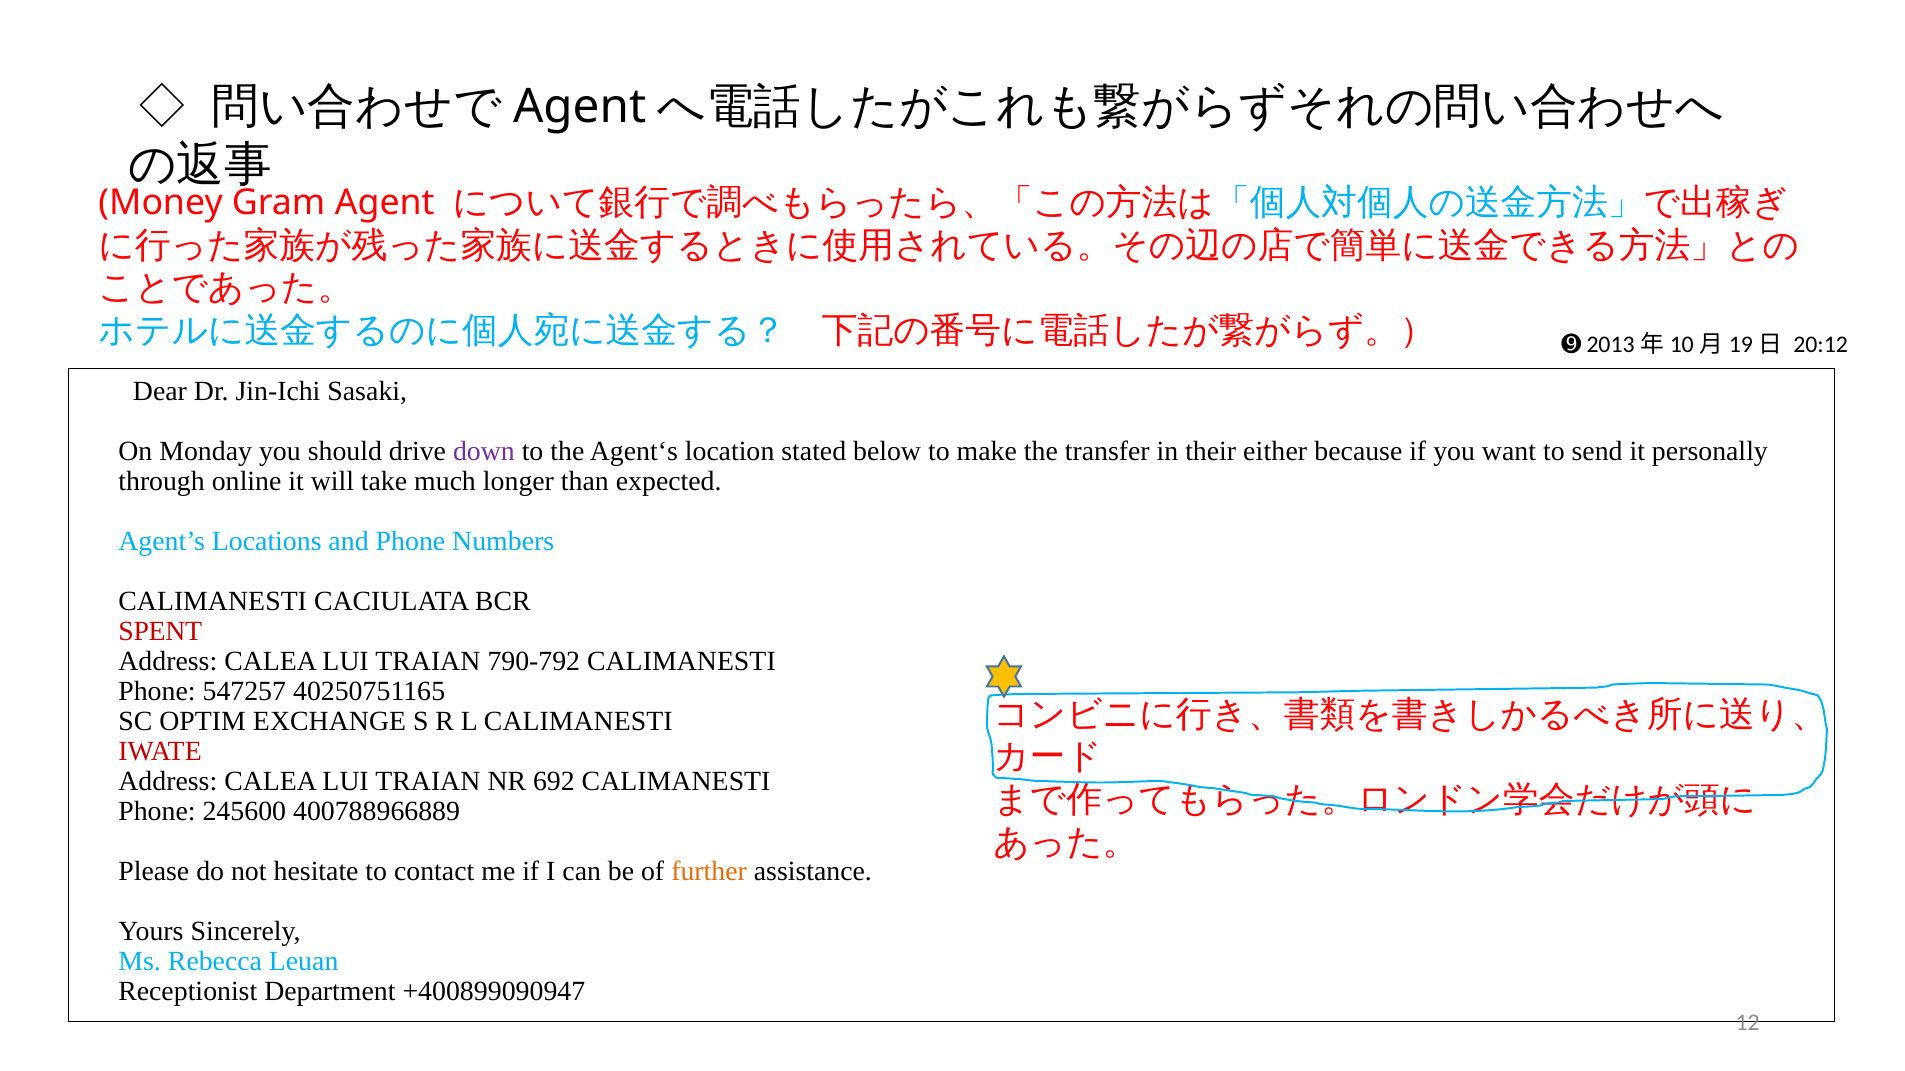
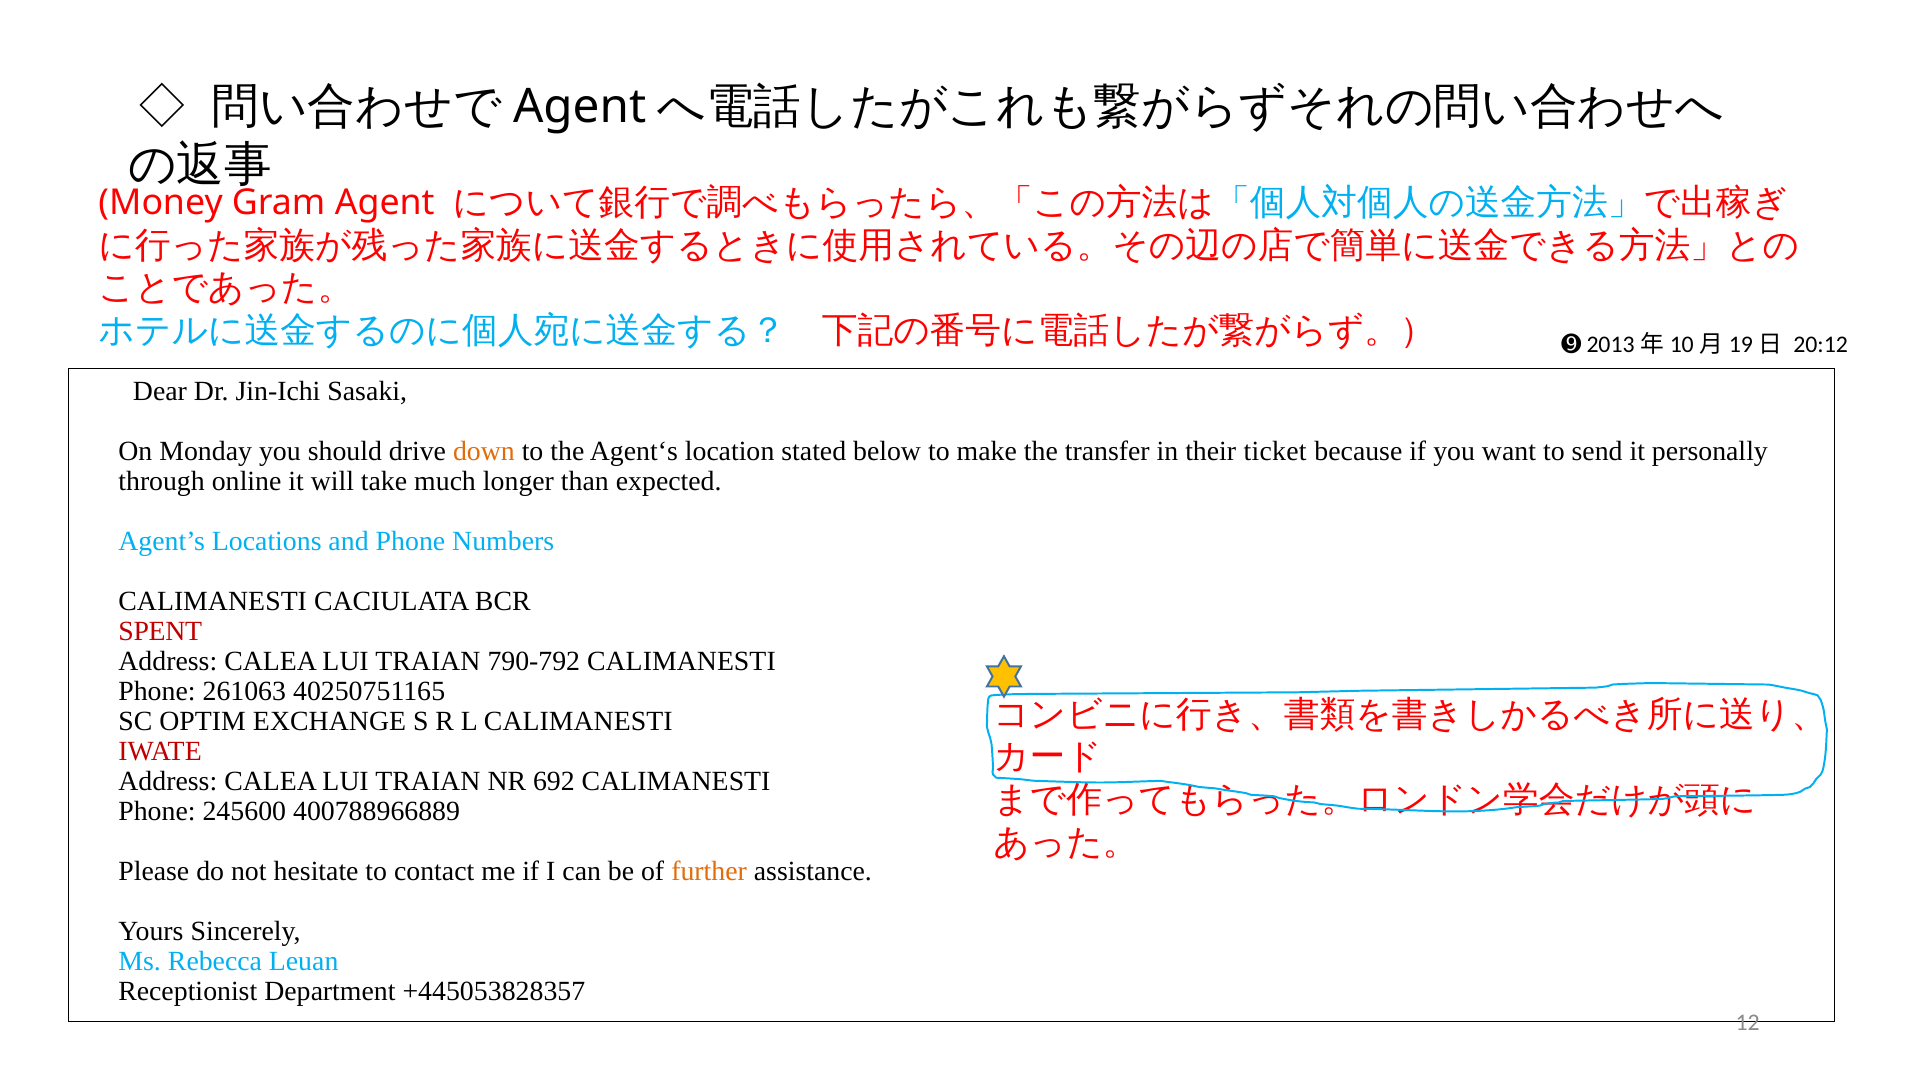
down colour: purple -> orange (484, 451)
either: either -> ticket (1275, 451)
547257: 547257 -> 261063 (244, 691)
+400899090947: +400899090947 -> +445053828357 (494, 992)
